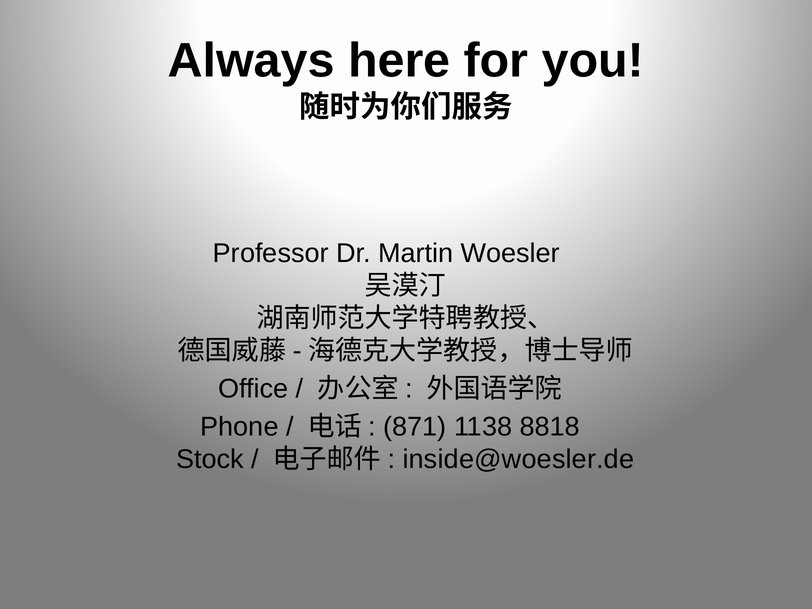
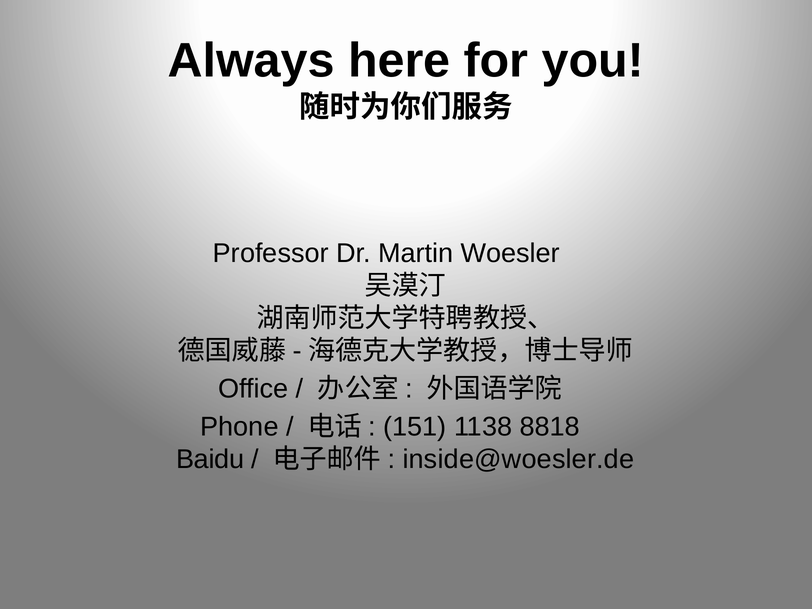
871: 871 -> 151 (415, 427)
Stock: Stock -> Baidu (210, 459)
